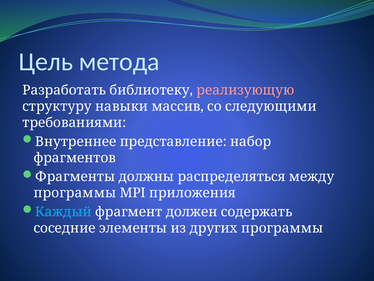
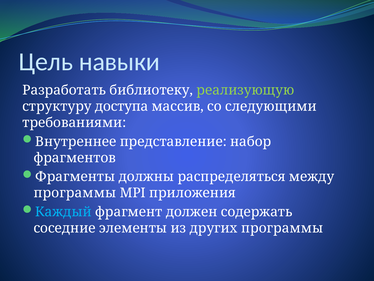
метода: метода -> навыки (119, 62)
реализующую colour: pink -> light green (245, 90)
навыки: навыки -> доступа (122, 106)
